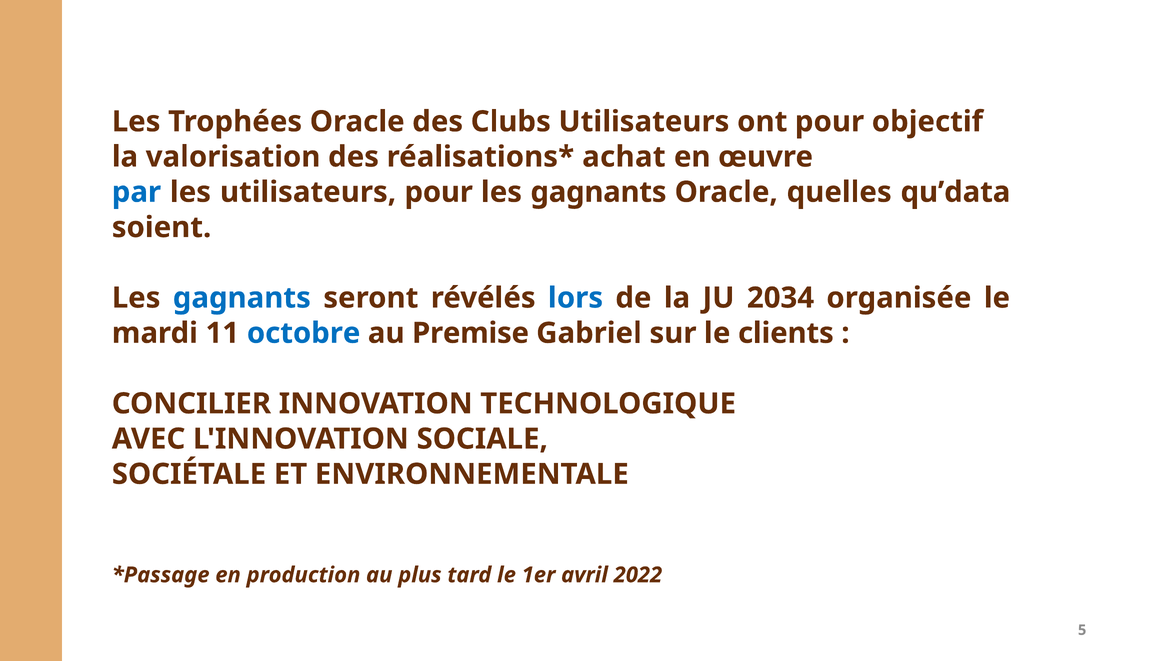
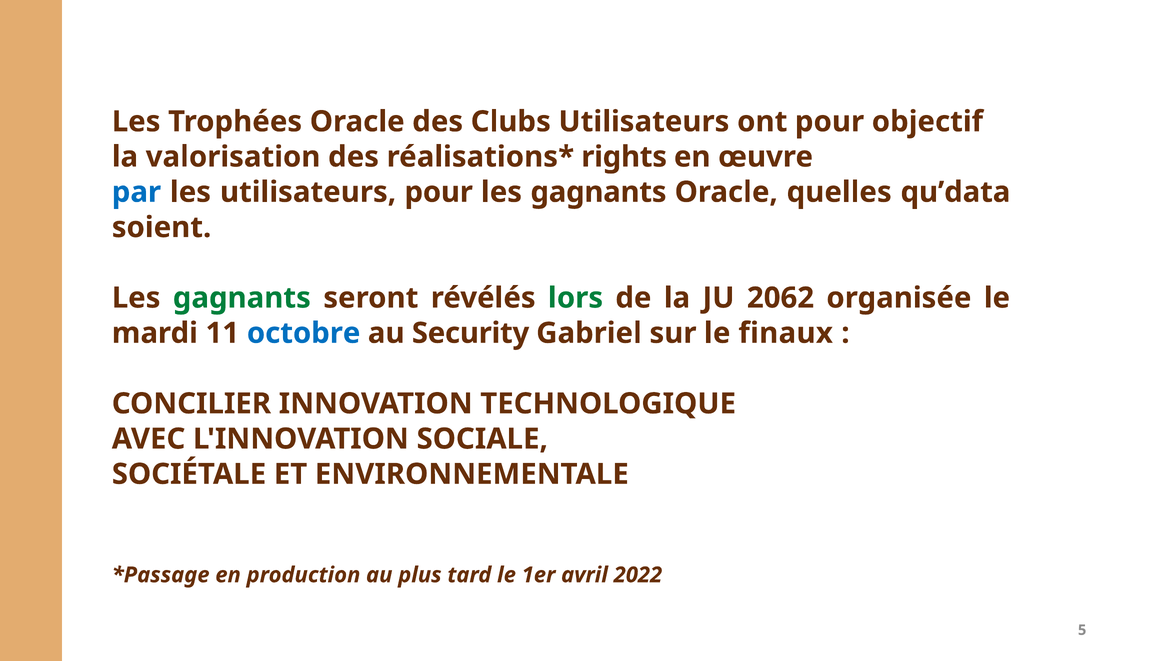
achat: achat -> rights (624, 157)
gagnants colour: blue -> green (242, 298)
lors colour: blue -> green (576, 298)
2034: 2034 -> 2062 (781, 298)
Premise: Premise -> Security (471, 333)
clients: clients -> finaux (786, 333)
